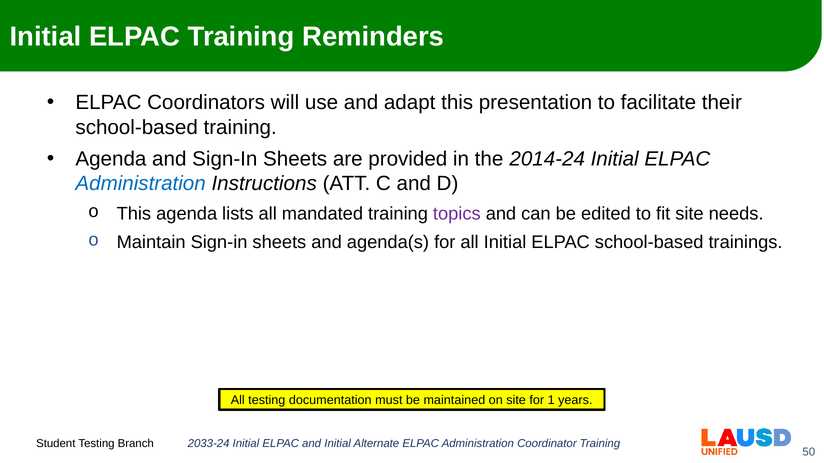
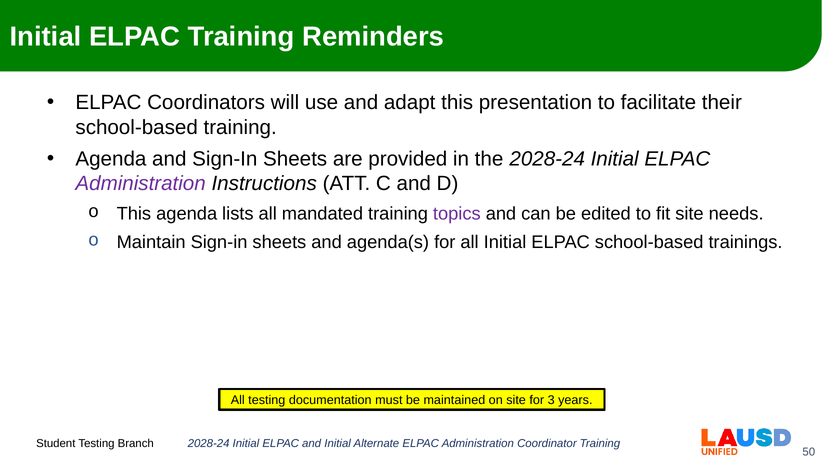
the 2014-24: 2014-24 -> 2028-24 (547, 159)
Administration colour: blue -> purple (141, 184)
1: 1 -> 3 (551, 401)
2033-24: 2033-24 -> 2028-24 (209, 444)
